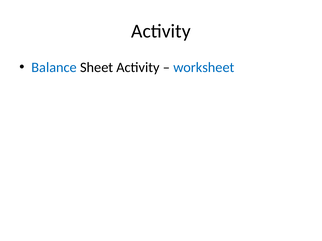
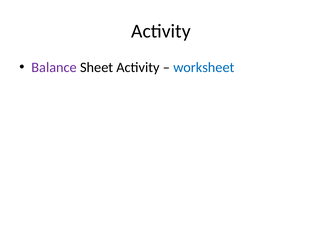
Balance colour: blue -> purple (54, 68)
